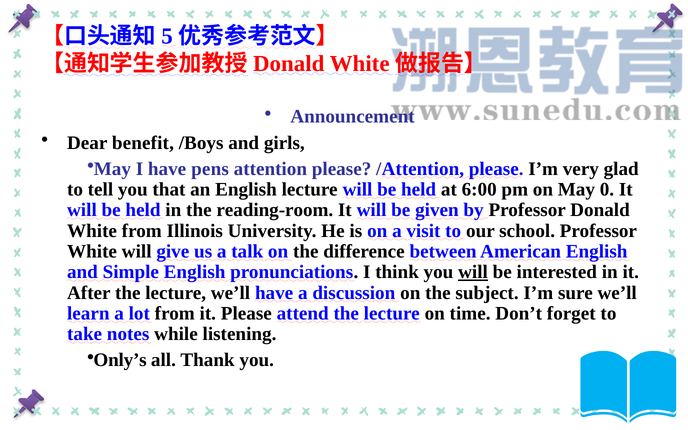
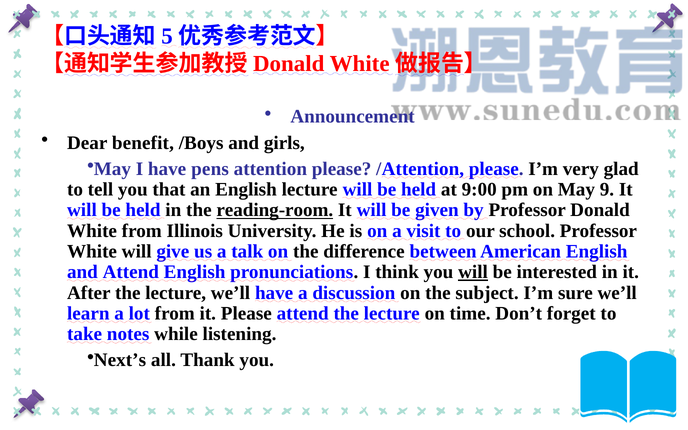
6:00: 6:00 -> 9:00 (479, 189)
0: 0 -> 9 (607, 189)
reading-room underline: none -> present (275, 210)
and Simple: Simple -> Attend (131, 272)
Only’s: Only’s -> Next’s (120, 360)
